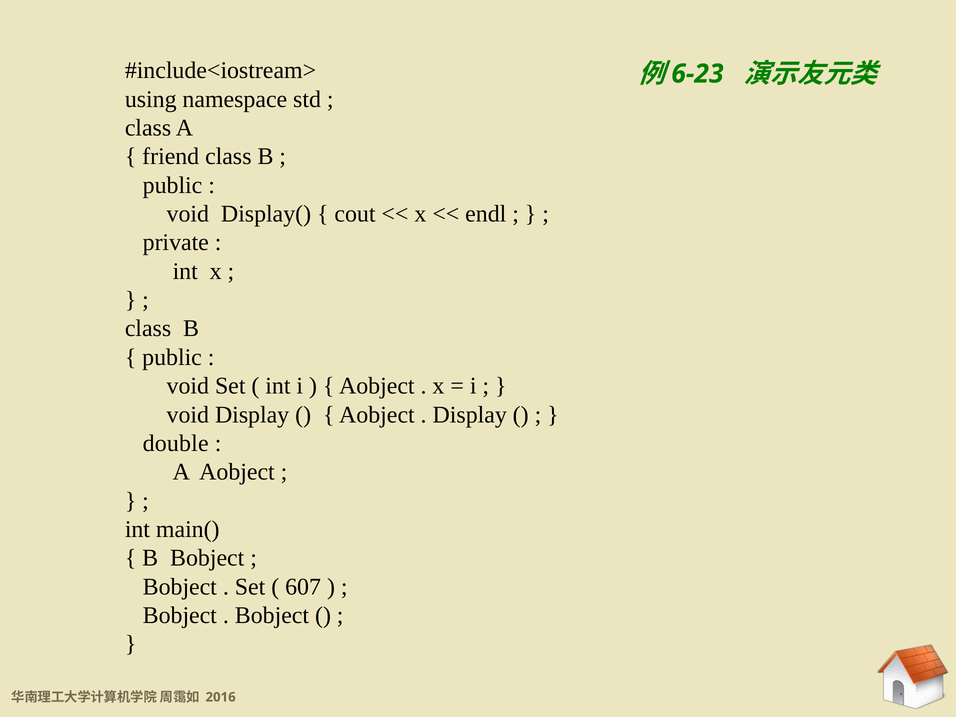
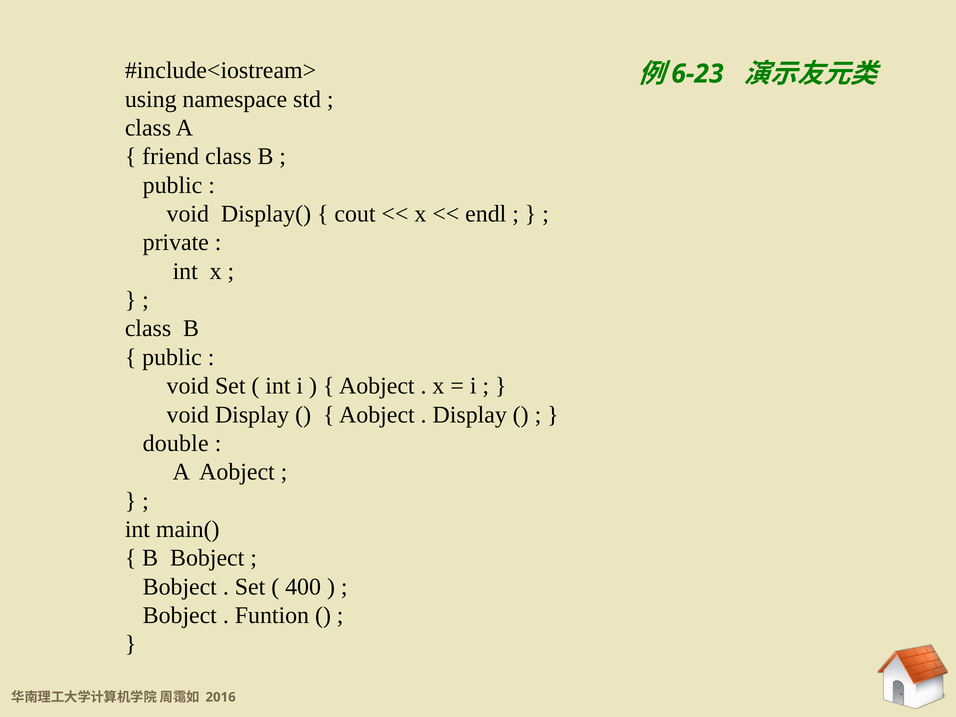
607: 607 -> 400 (303, 587)
Bobject: Bobject -> Funtion (272, 615)
